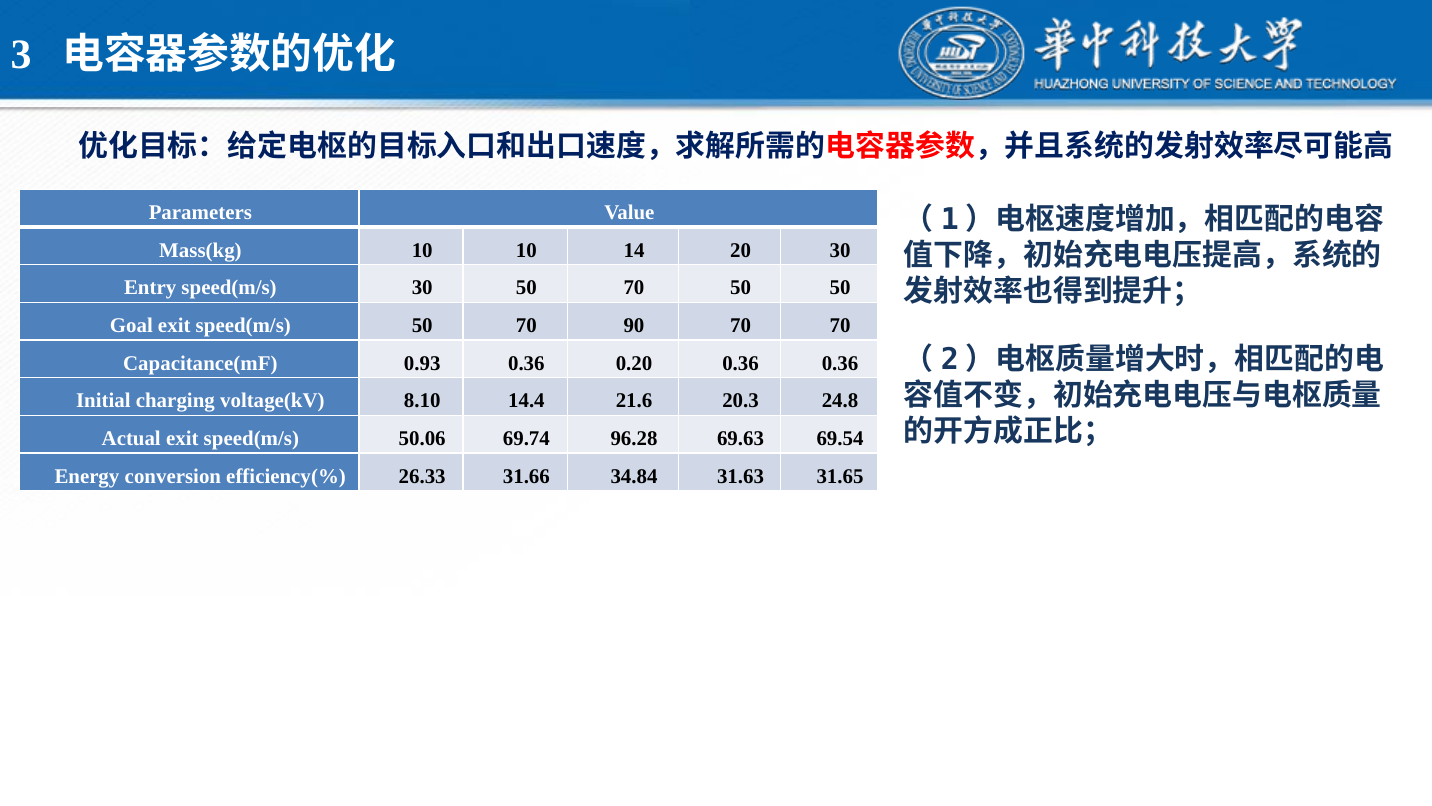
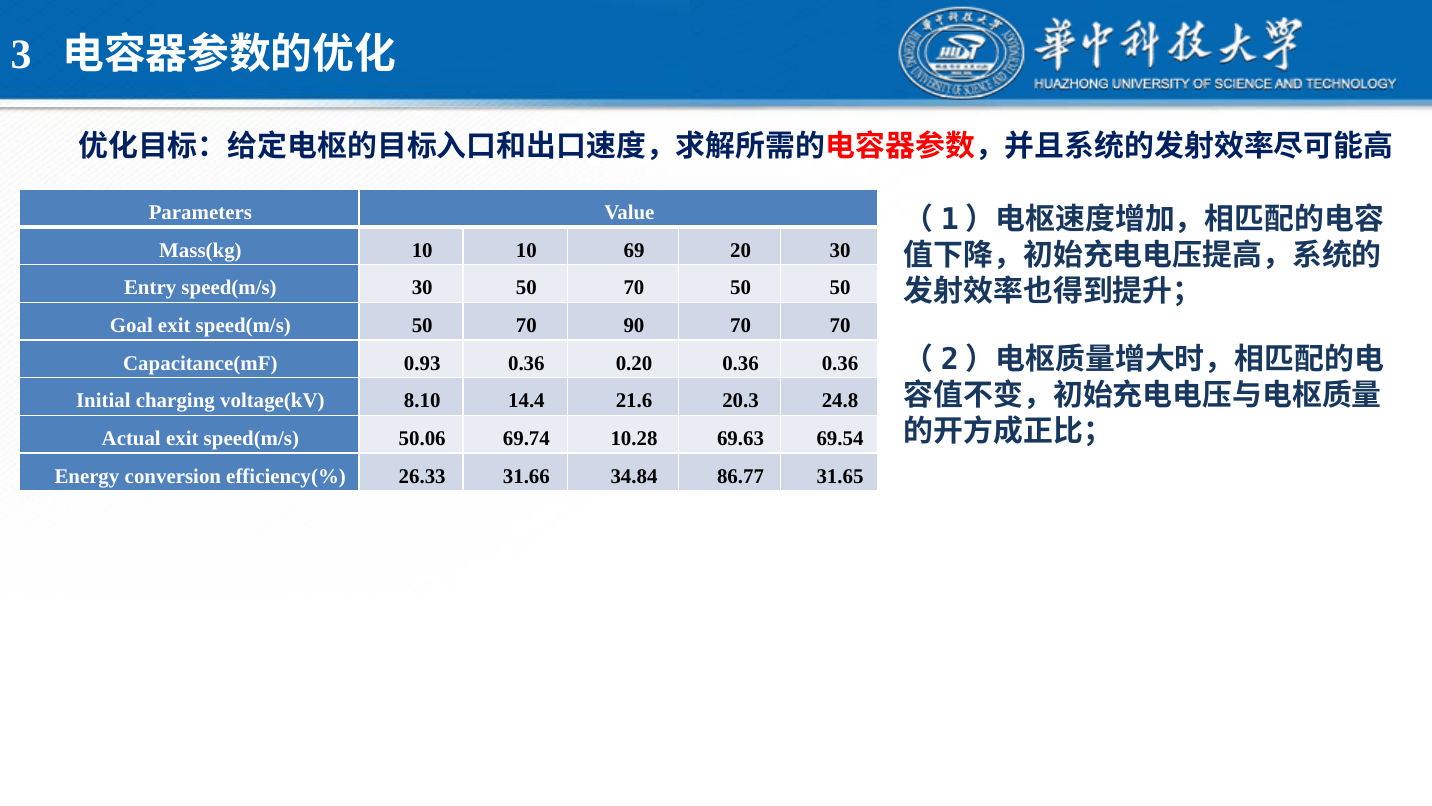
14: 14 -> 69 (634, 250)
96.28: 96.28 -> 10.28 (634, 438)
31.63: 31.63 -> 86.77 (741, 476)
